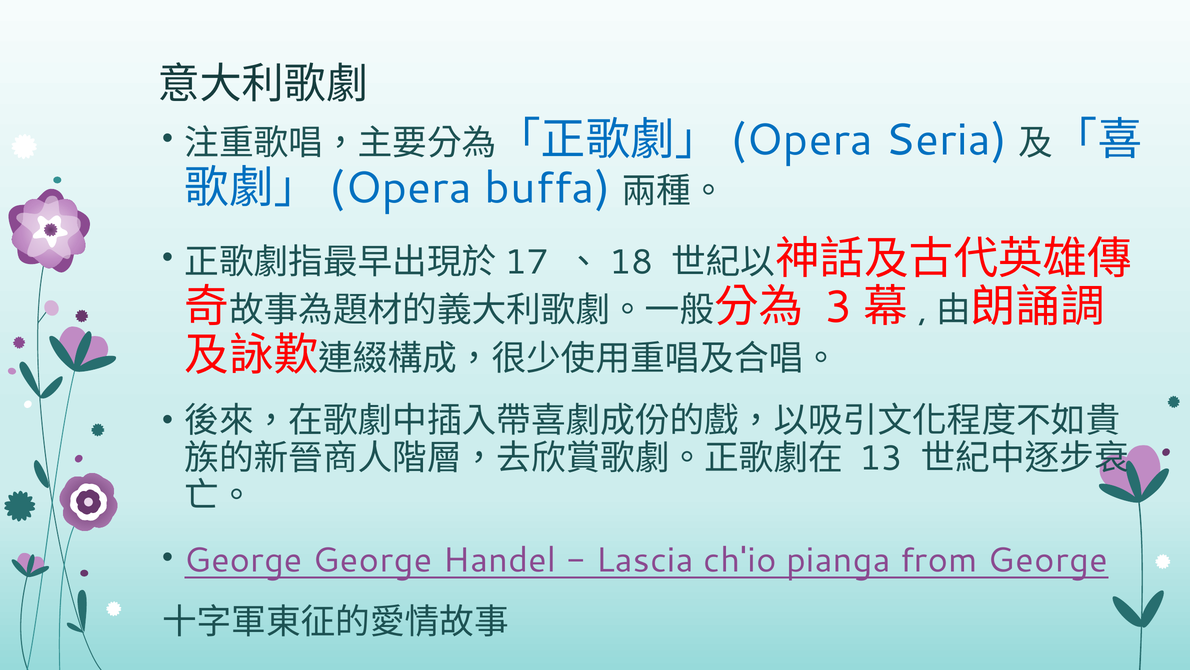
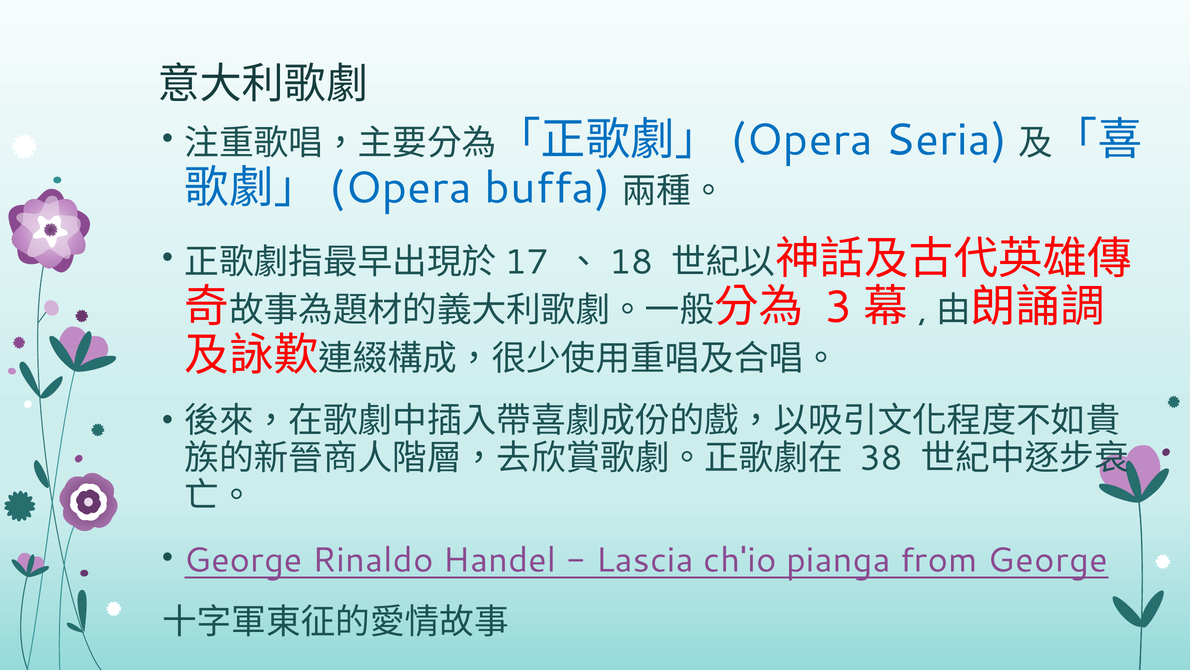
13: 13 -> 38 (881, 458)
George George: George -> Rinaldo (373, 560)
